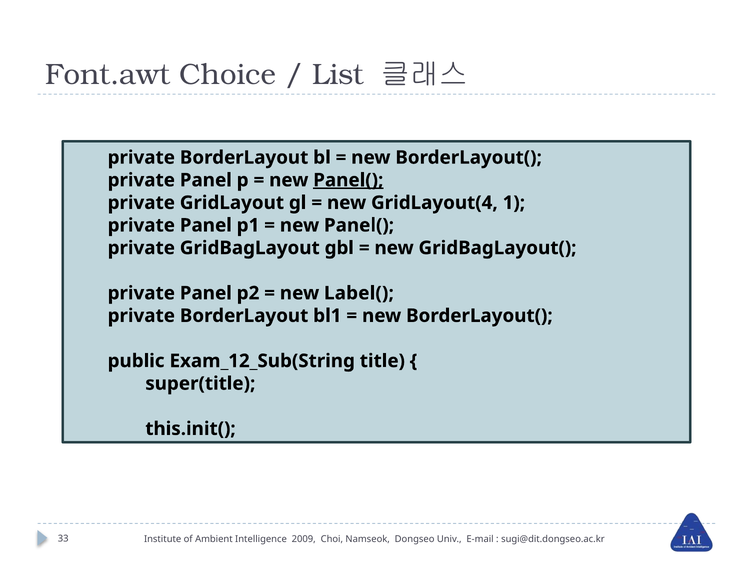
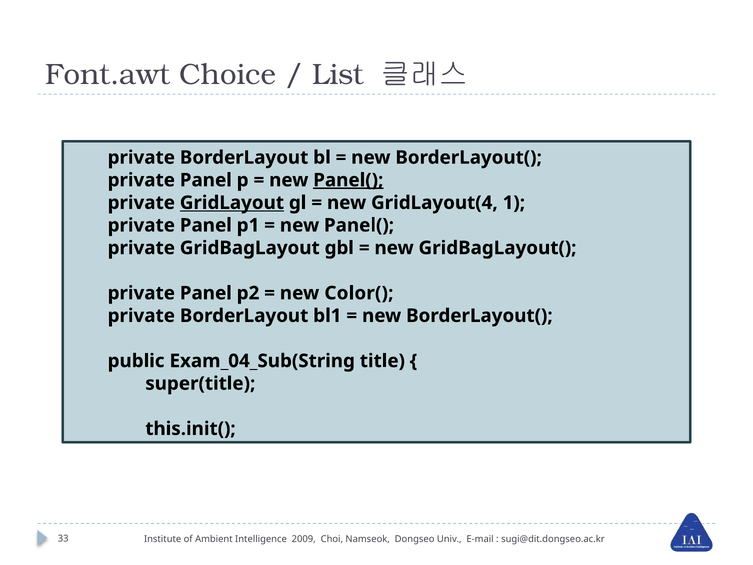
GridLayout underline: none -> present (232, 203)
Label(: Label( -> Color( (359, 293)
Exam_12_Sub(String: Exam_12_Sub(String -> Exam_04_Sub(String (262, 361)
